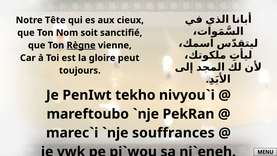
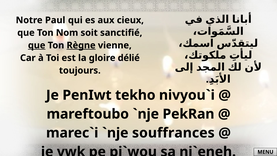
Tête: Tête -> Paul (55, 20)
que underline: none -> present (37, 45)
peut: peut -> délié (129, 58)
